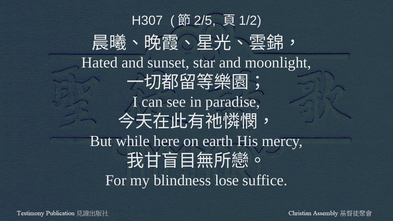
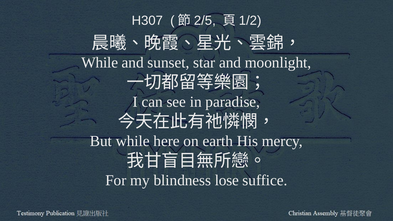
Hated: Hated -> While (100, 63)
